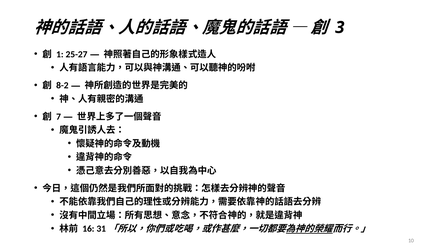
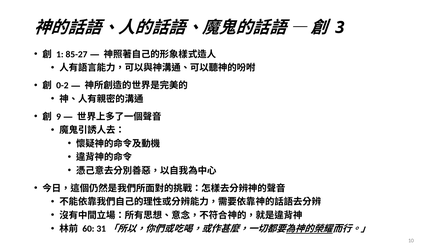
25-27: 25-27 -> 85-27 (77, 54)
8-2: 8-2 -> 0-2 (62, 86)
7: 7 -> 9 (59, 117)
16: 16 -> 60 (88, 229)
